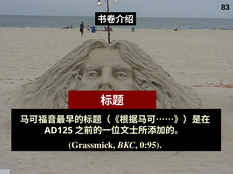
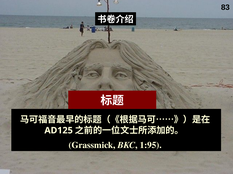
0:95: 0:95 -> 1:95 (151, 146)
